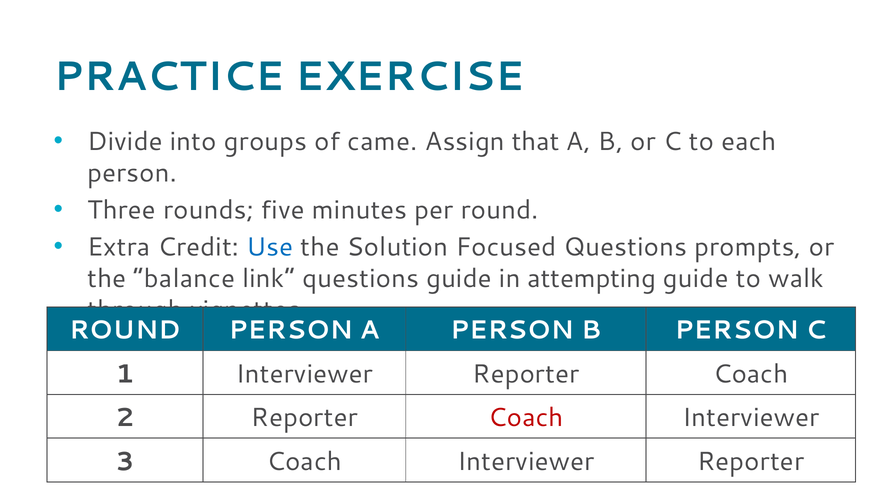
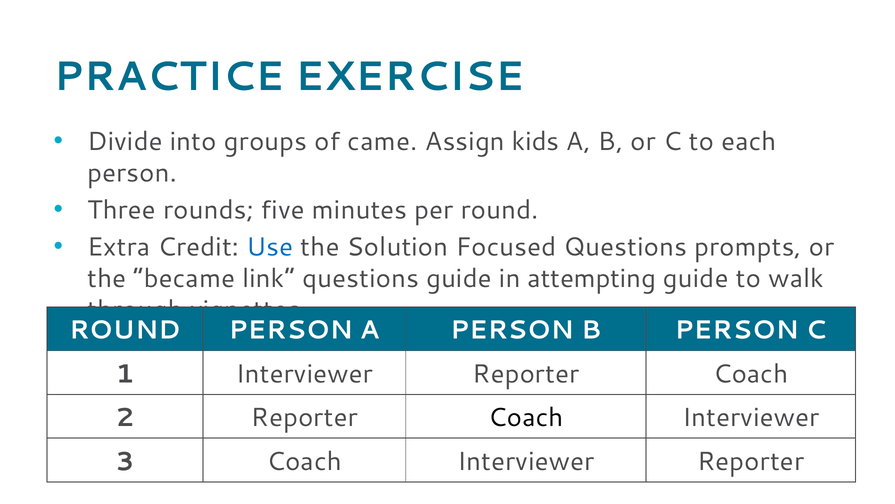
that: that -> kids (536, 142)
balance: balance -> became (184, 278)
Coach colour: red -> black (526, 417)
